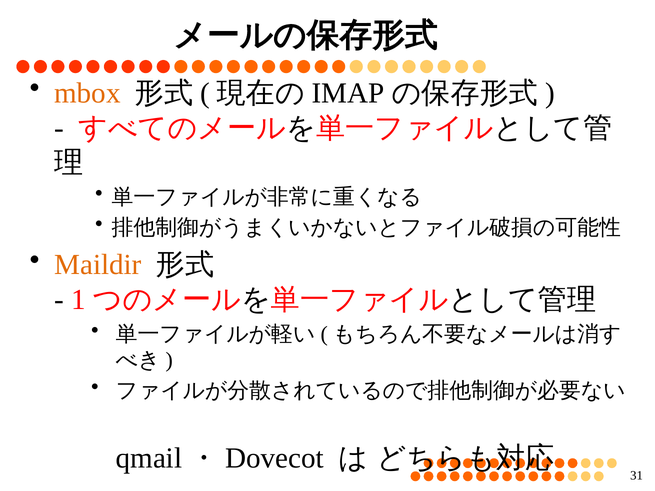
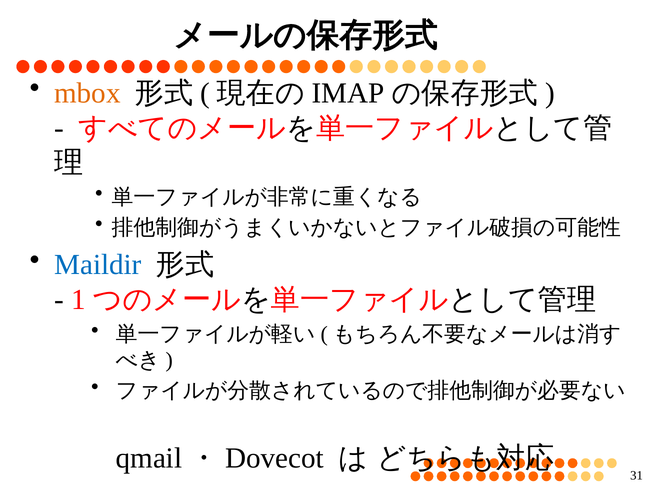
Maildir colour: orange -> blue (98, 265)
